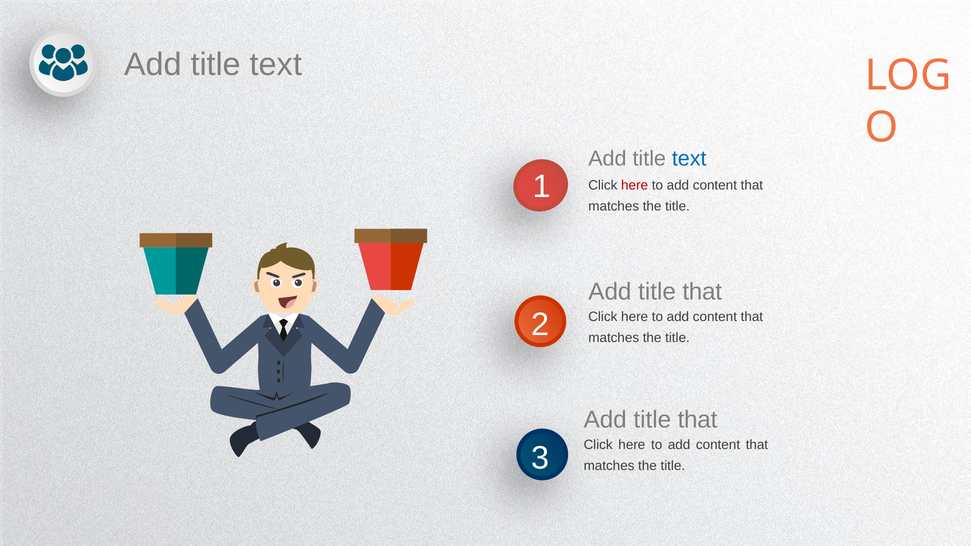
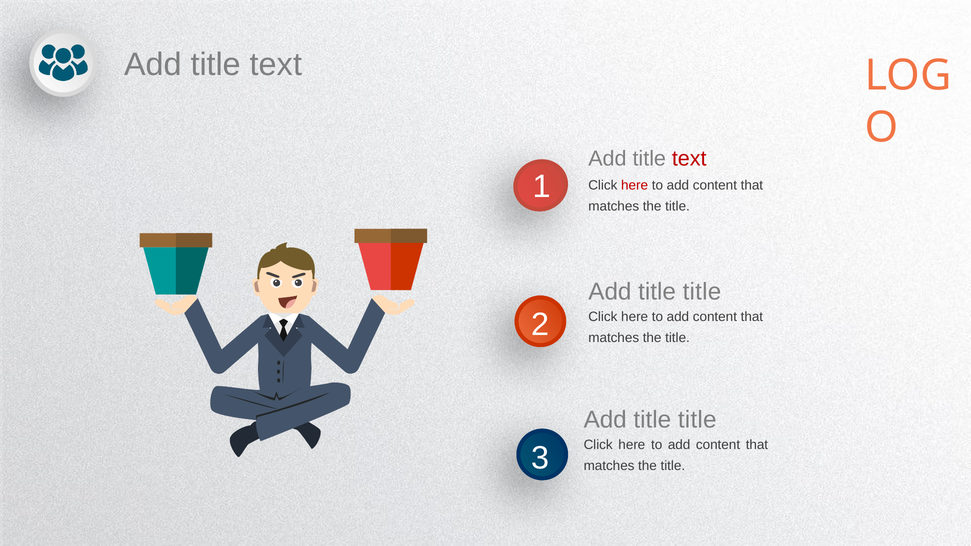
text colour: blue -> red (689, 159)
that: that -> title (702, 292)
that: that -> title (697, 420)
